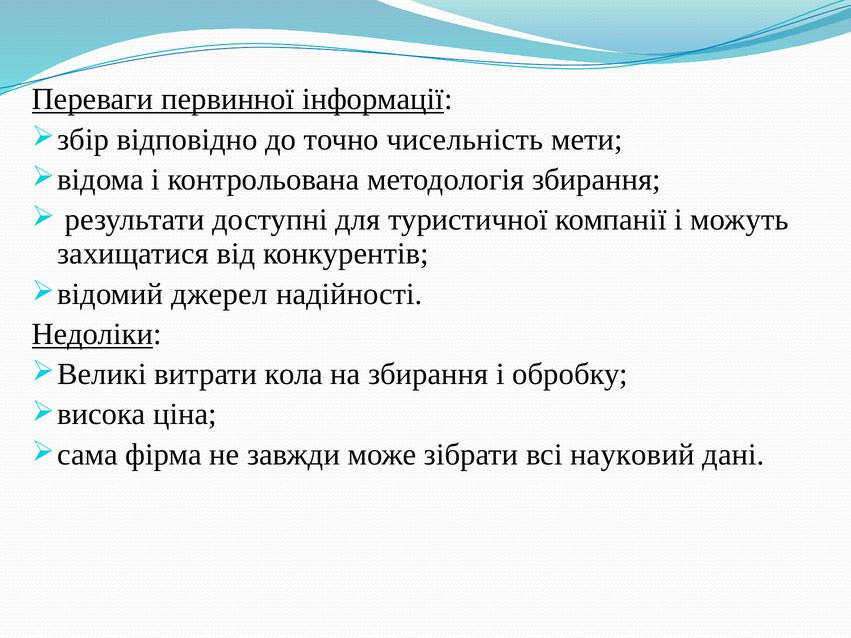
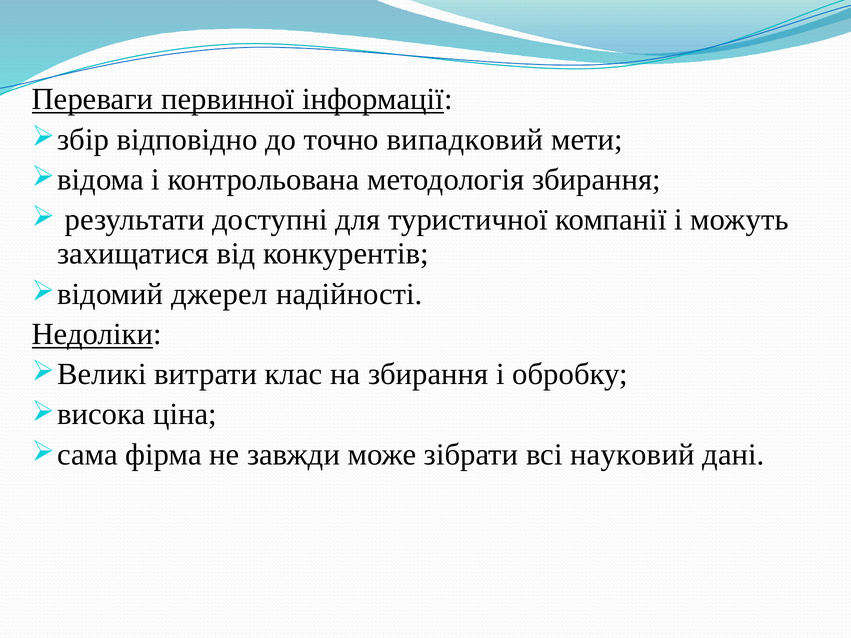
чисельність: чисельність -> випадковий (465, 139)
кола: кола -> клас (294, 374)
